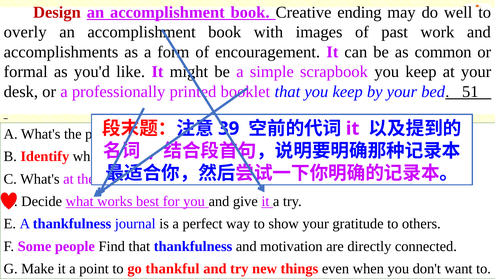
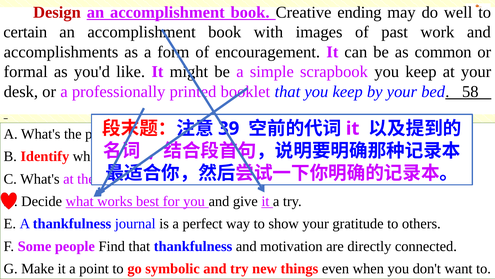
overly: overly -> certain (25, 32)
51: 51 -> 58 (470, 91)
thankful: thankful -> symbolic (173, 268)
